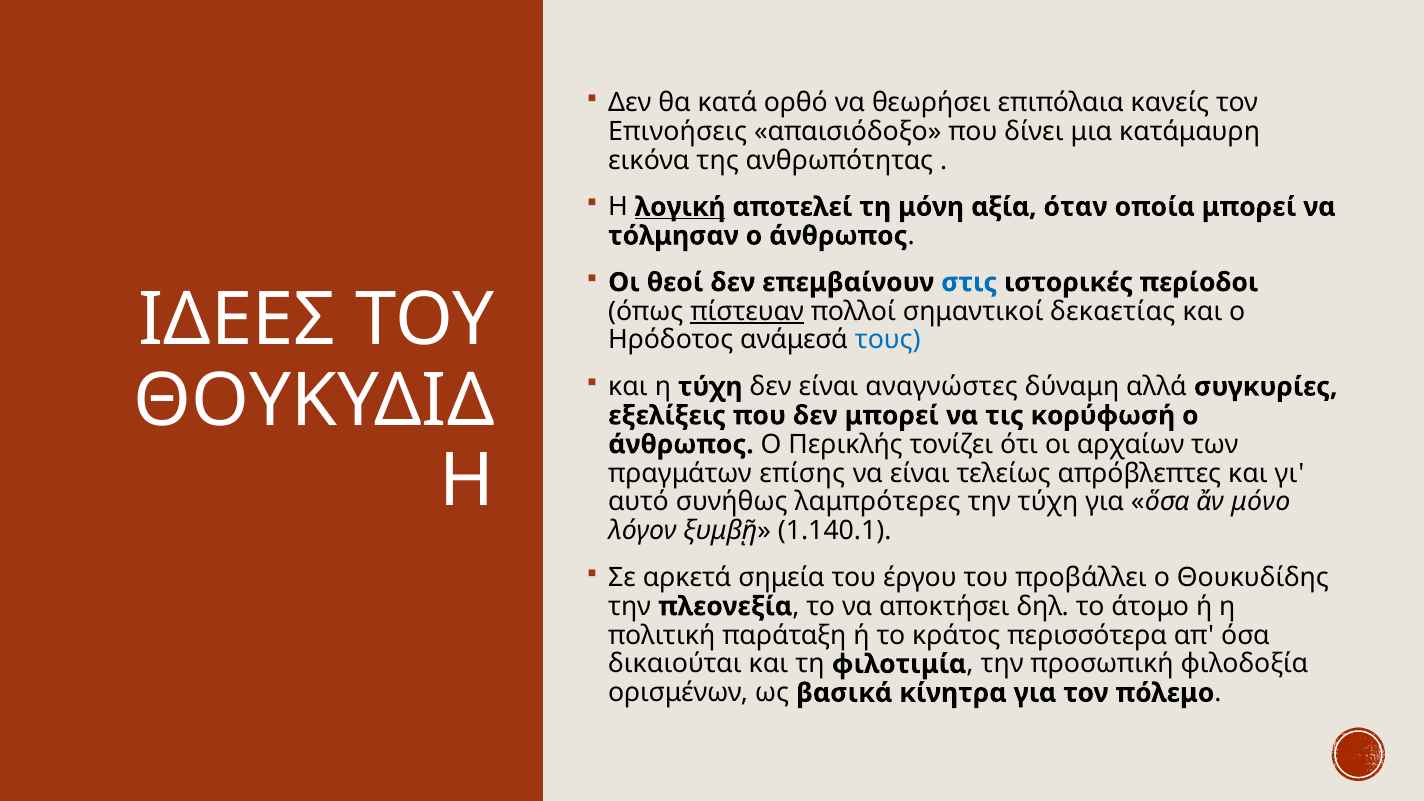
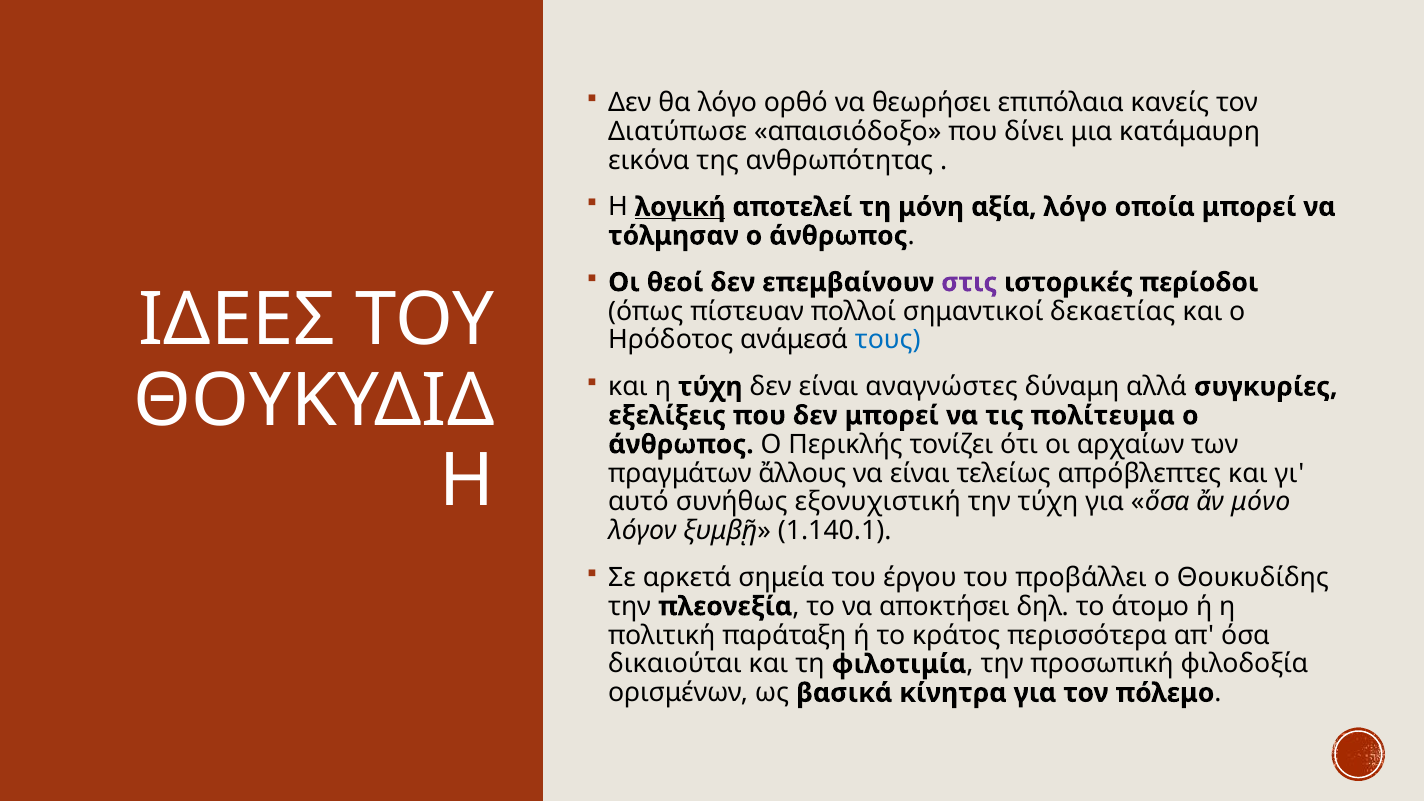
θα κατά: κατά -> λόγο (727, 103)
Επινοήσεις: Επινοήσεις -> Διατύπωσε (678, 131)
αξία όταν: όταν -> λόγο (1075, 207)
στις colour: blue -> purple (969, 282)
πίστευαν underline: present -> none (747, 311)
κορύφωσή: κορύφωσή -> πολίτευμα (1103, 416)
επίσης: επίσης -> ἄλλους (802, 473)
λαμπρότερες: λαμπρότερες -> εξονυχιστική (878, 502)
